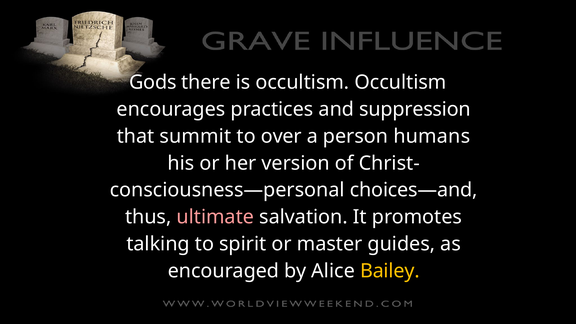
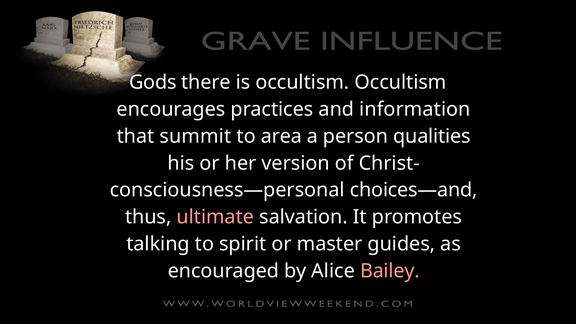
suppression: suppression -> information (415, 109)
over: over -> area (281, 136)
humans: humans -> qualities (432, 136)
Bailey colour: yellow -> pink (390, 271)
